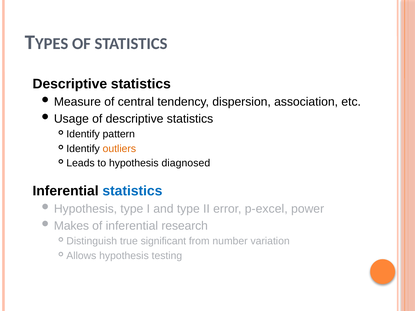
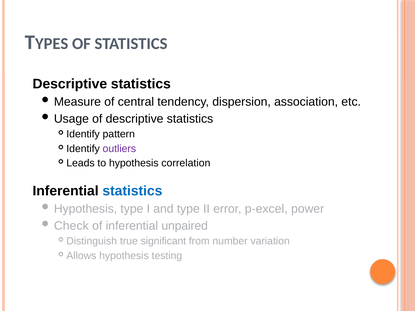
outliers colour: orange -> purple (119, 149)
diagnosed: diagnosed -> correlation (186, 163)
Makes: Makes -> Check (71, 226)
research: research -> unpaired (185, 226)
